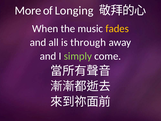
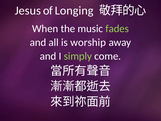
More: More -> Jesus (28, 10)
fades colour: yellow -> light green (117, 29)
through: through -> worship (88, 42)
